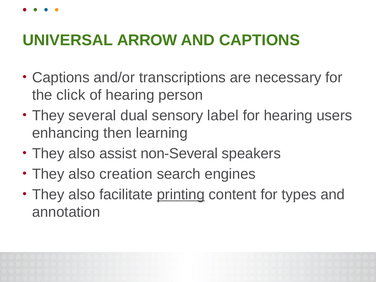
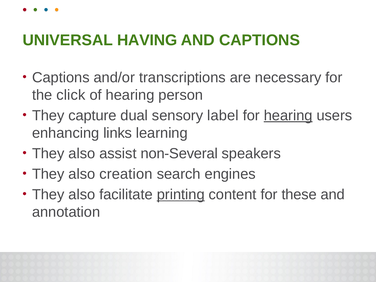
ARROW: ARROW -> HAVING (147, 40)
several: several -> capture (92, 116)
hearing underline: none -> present (288, 116)
then: then -> links (118, 133)
types: types -> these (299, 195)
